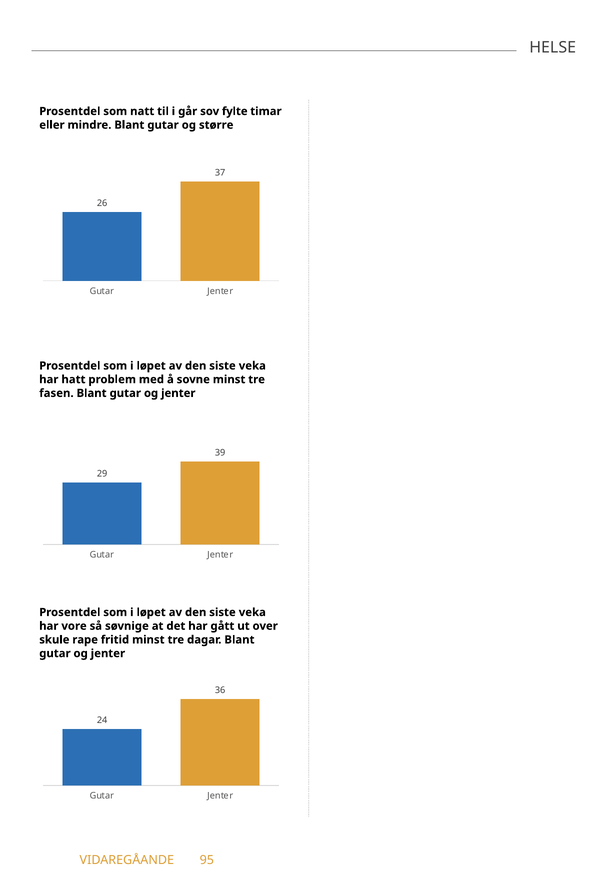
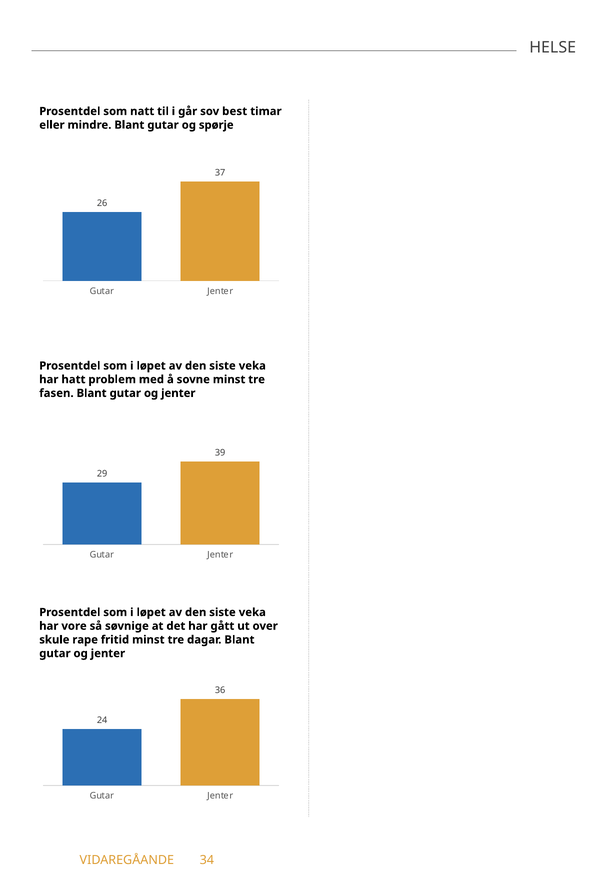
fylte: fylte -> best (235, 111)
større: større -> spørje (216, 125)
95: 95 -> 34 (207, 861)
